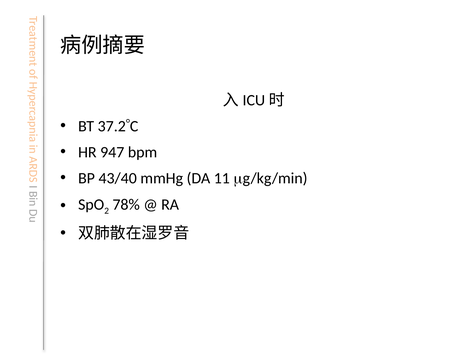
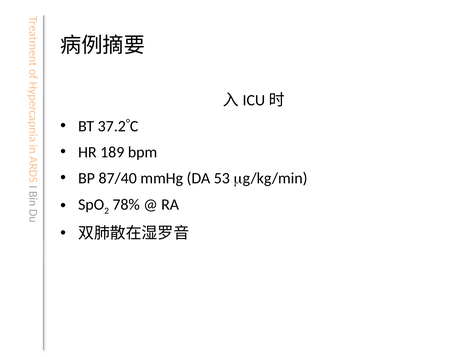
947: 947 -> 189 (112, 152)
43/40: 43/40 -> 87/40 (118, 178)
11: 11 -> 53 (222, 178)
